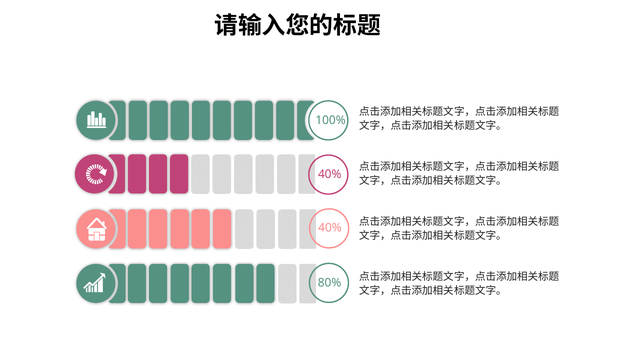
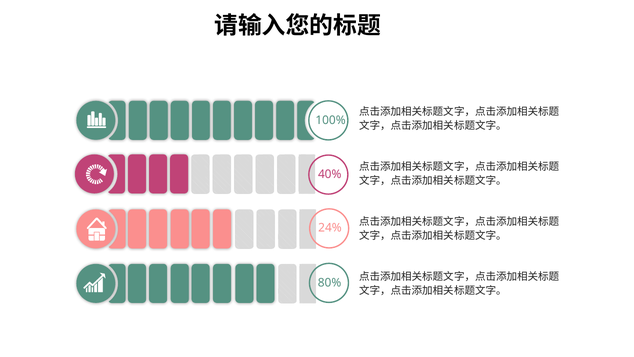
40%: 40% -> 24% (330, 228)
